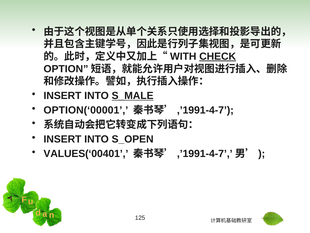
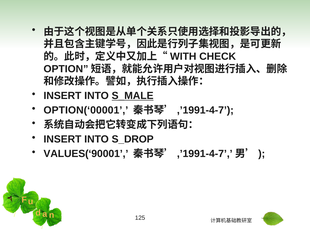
CHECK underline: present -> none (218, 56)
S_OPEN: S_OPEN -> S_DROP (133, 139)
VALUES(‘00401: VALUES(‘00401 -> VALUES(‘90001 (86, 153)
